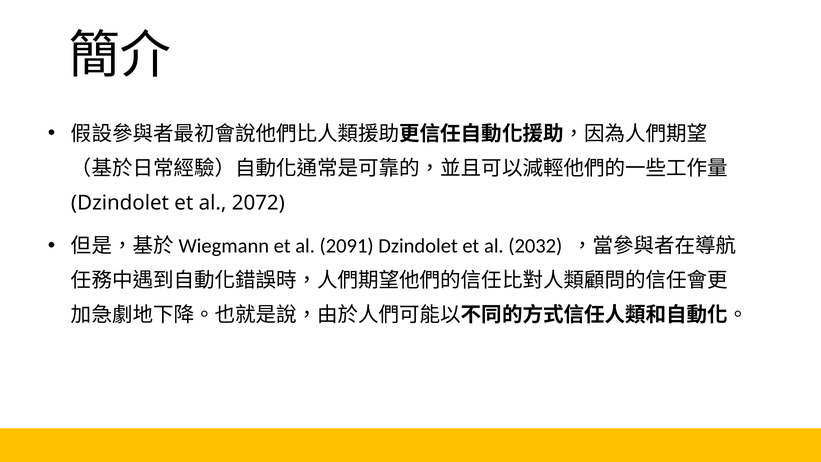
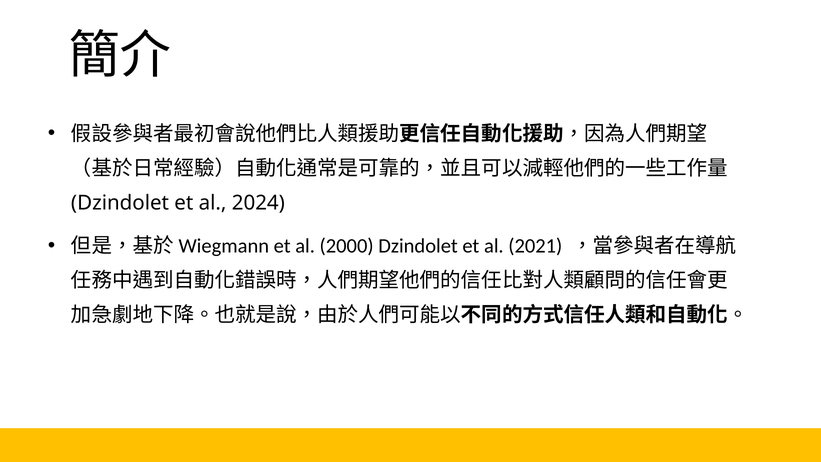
2072: 2072 -> 2024 (258, 203)
2091: 2091 -> 2000 (347, 246)
2032: 2032 -> 2021 (535, 246)
